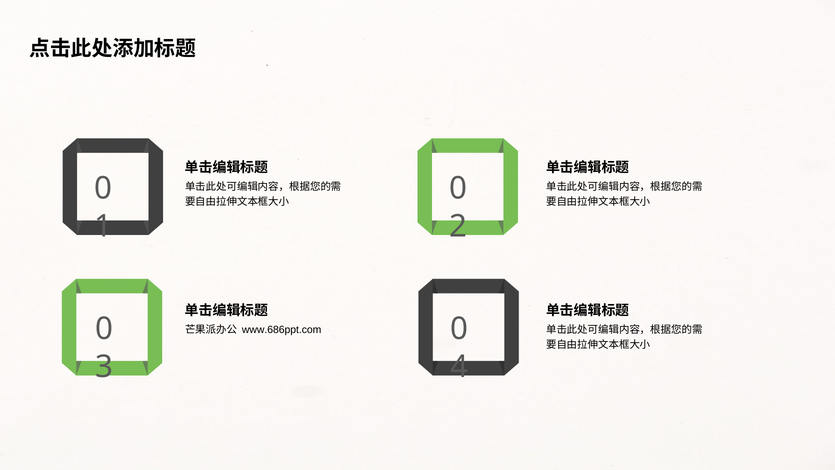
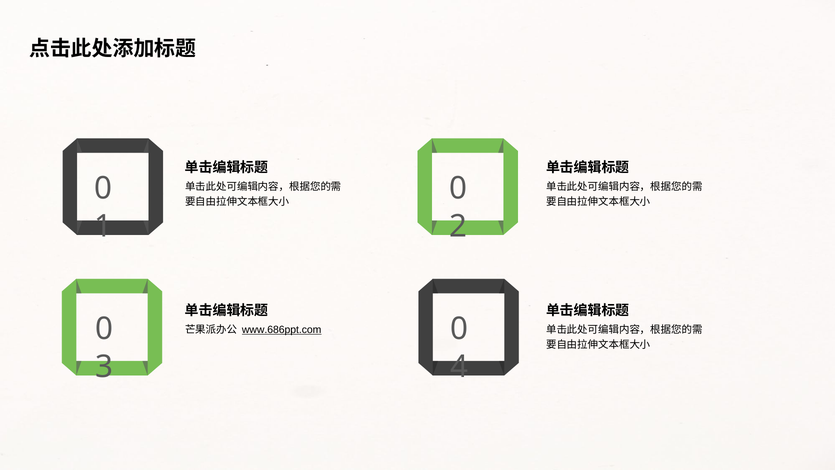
www.686ppt.com underline: none -> present (282, 329)
